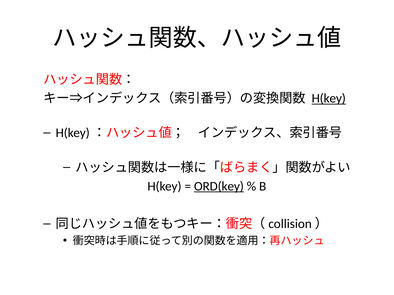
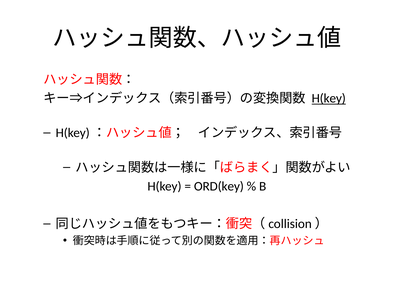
ORD(key underline: present -> none (219, 187)
